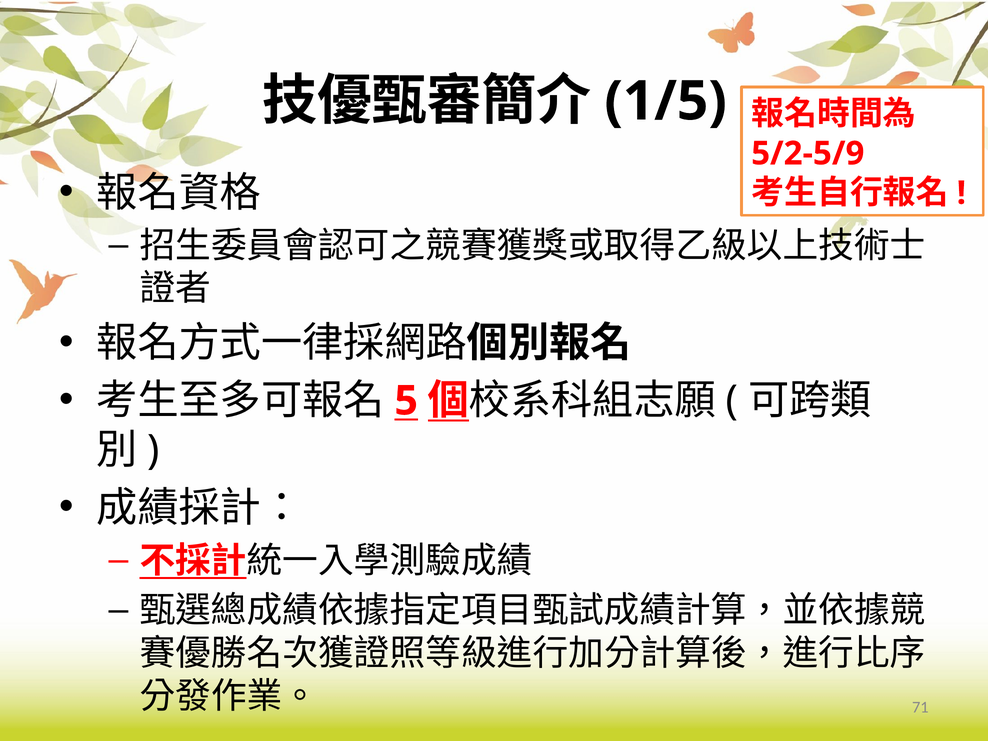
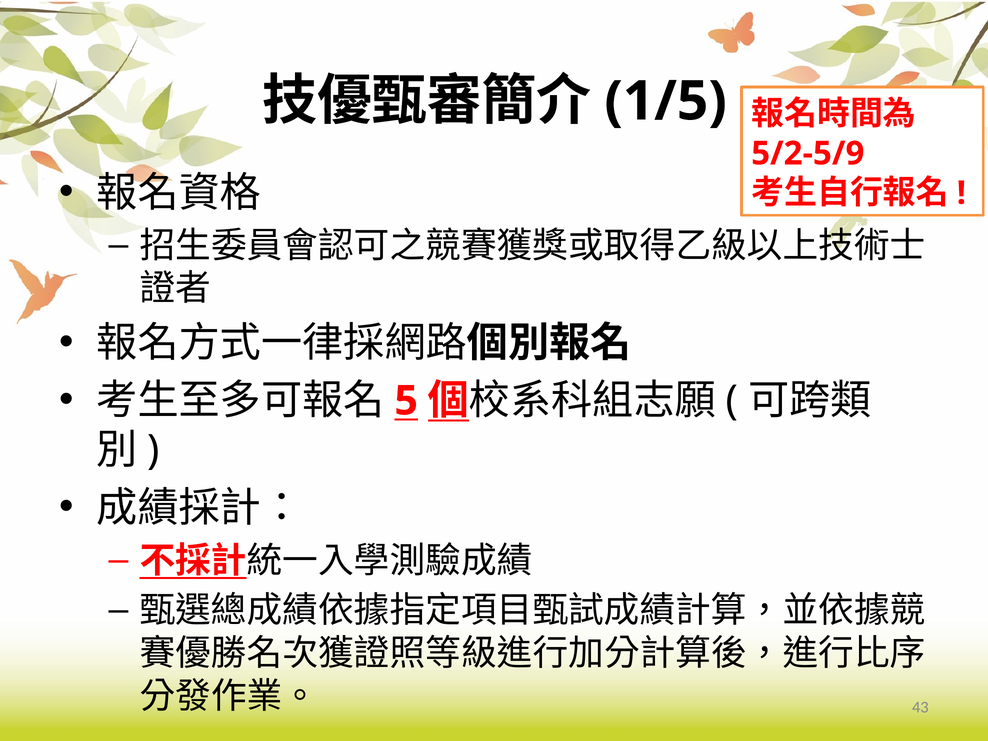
71: 71 -> 43 (920, 707)
